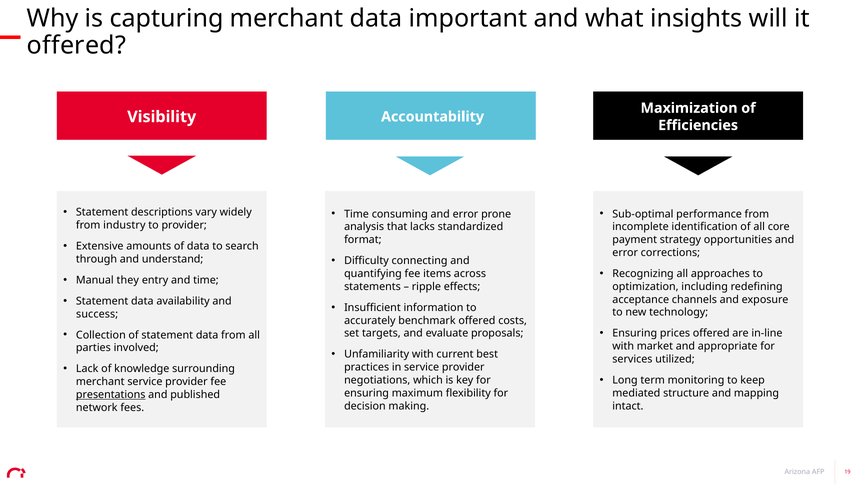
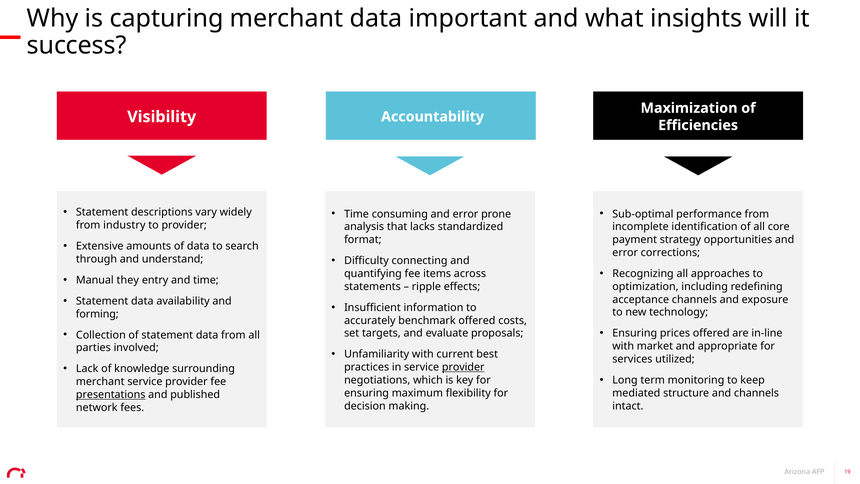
offered: offered -> success (77, 45)
success: success -> forming (97, 314)
provider underline: none -> present (463, 367)
and mapping: mapping -> channels (757, 393)
